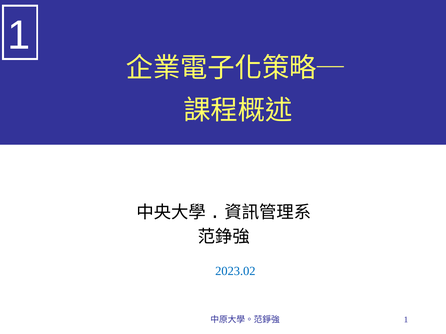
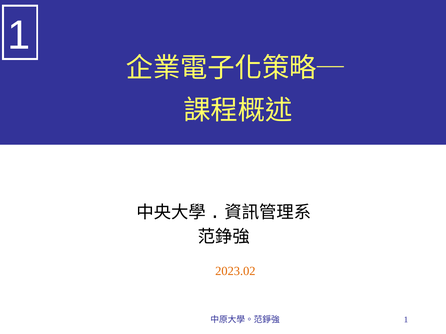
2023.02 colour: blue -> orange (235, 271)
